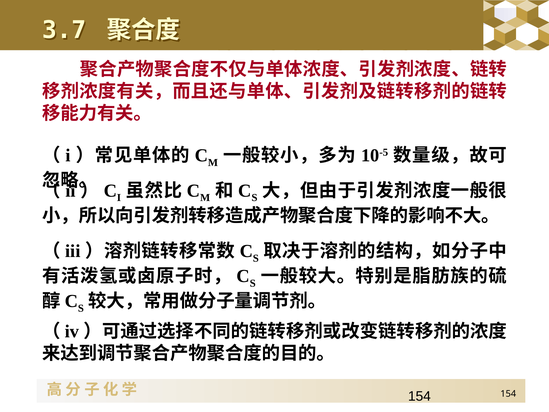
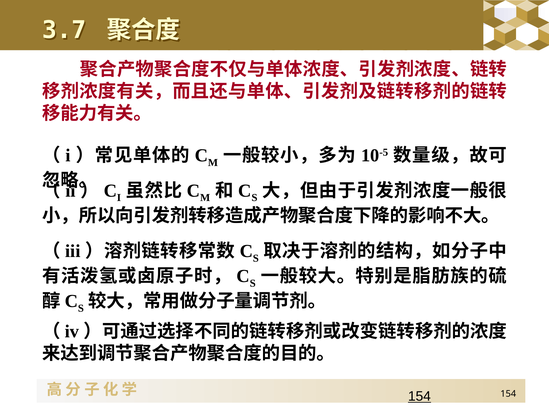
154 underline: none -> present (419, 396)
